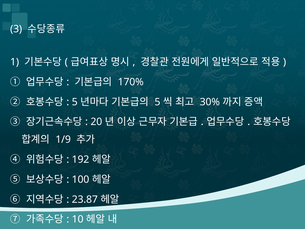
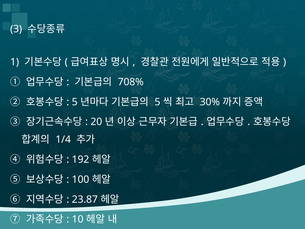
170%: 170% -> 708% (131, 82)
1/9: 1/9 -> 1/4 (63, 139)
